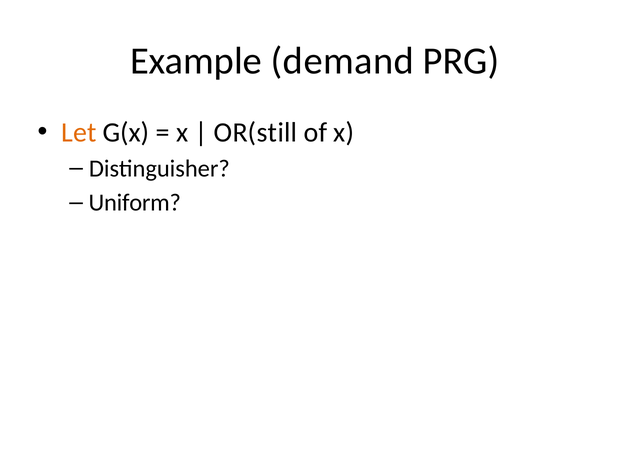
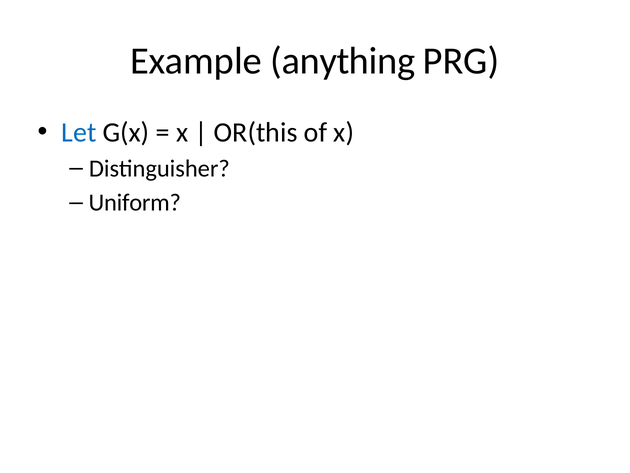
demand: demand -> anything (343, 61)
Let colour: orange -> blue (79, 132)
OR(still: OR(still -> OR(this (256, 132)
